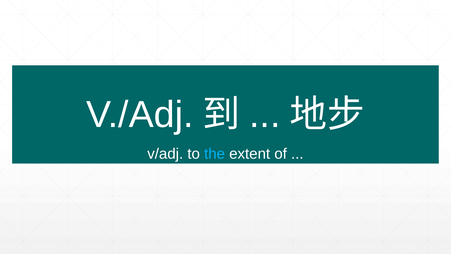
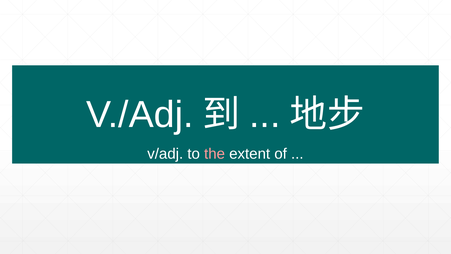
the colour: light blue -> pink (215, 154)
